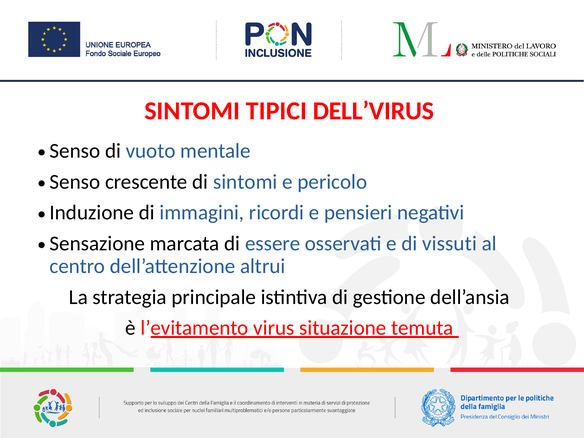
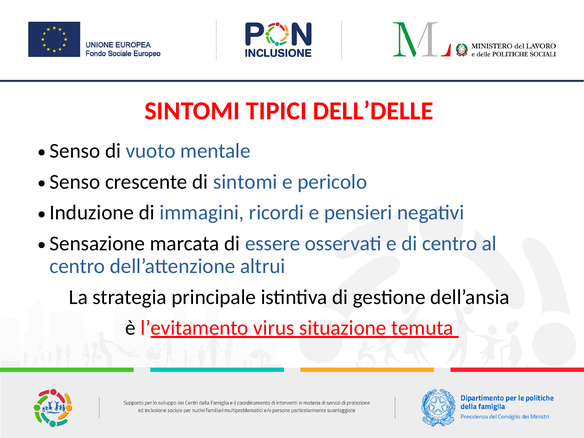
DELL’VIRUS: DELL’VIRUS -> DELL’DELLE (373, 111)
di vissuti: vissuti -> centro (450, 243)
